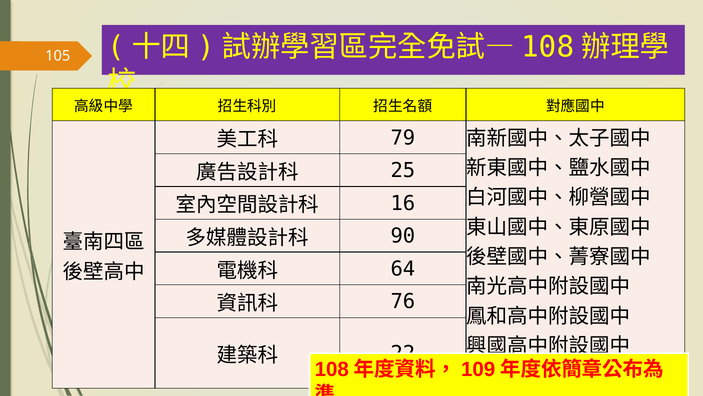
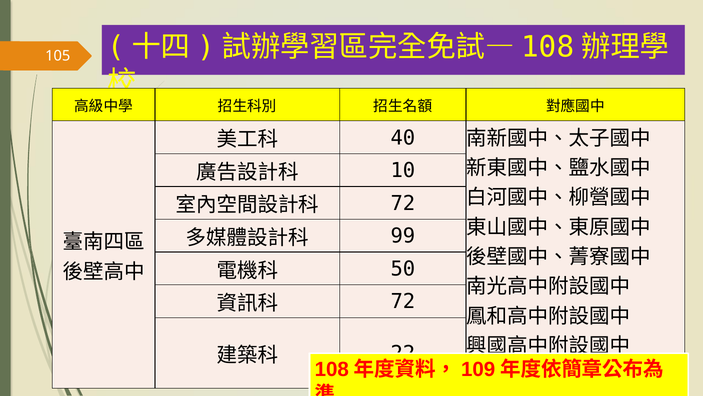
79: 79 -> 40 (403, 138)
25: 25 -> 10 (403, 170)
16: 16 -> 72 (403, 203)
90: 90 -> 99 (403, 236)
64: 64 -> 50 (403, 269)
76: 76 -> 72 (403, 301)
